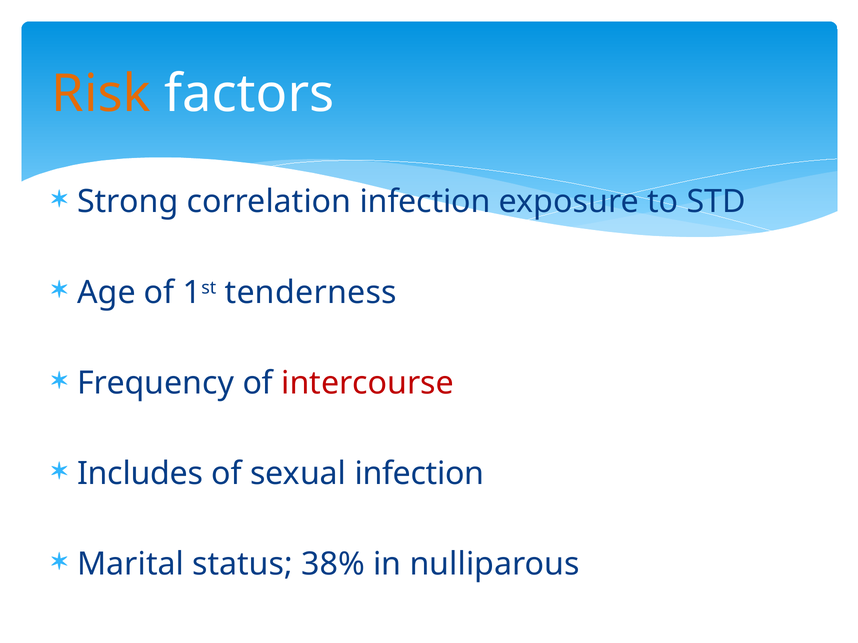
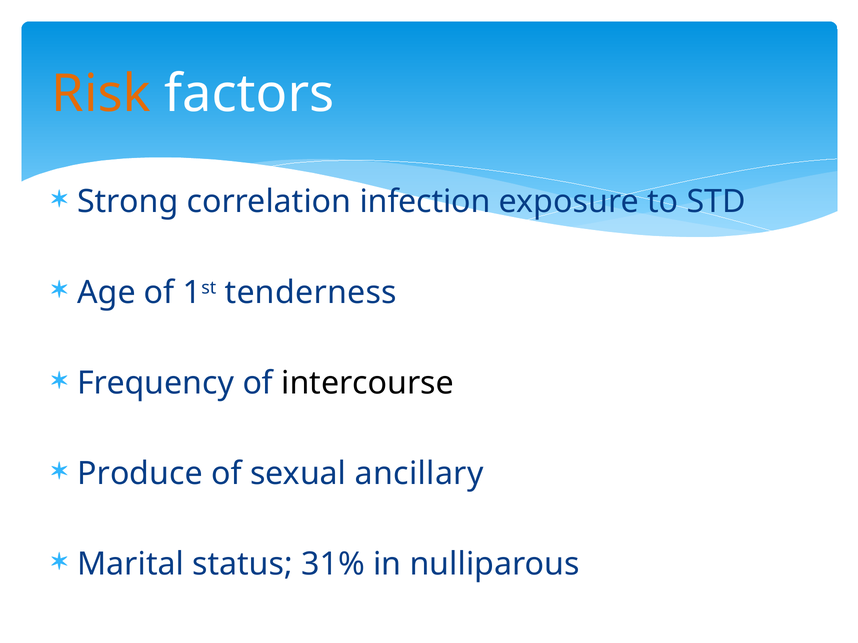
intercourse colour: red -> black (368, 383)
Includes: Includes -> Produce (140, 474)
sexual infection: infection -> ancillary (419, 474)
38%: 38% -> 31% (333, 565)
